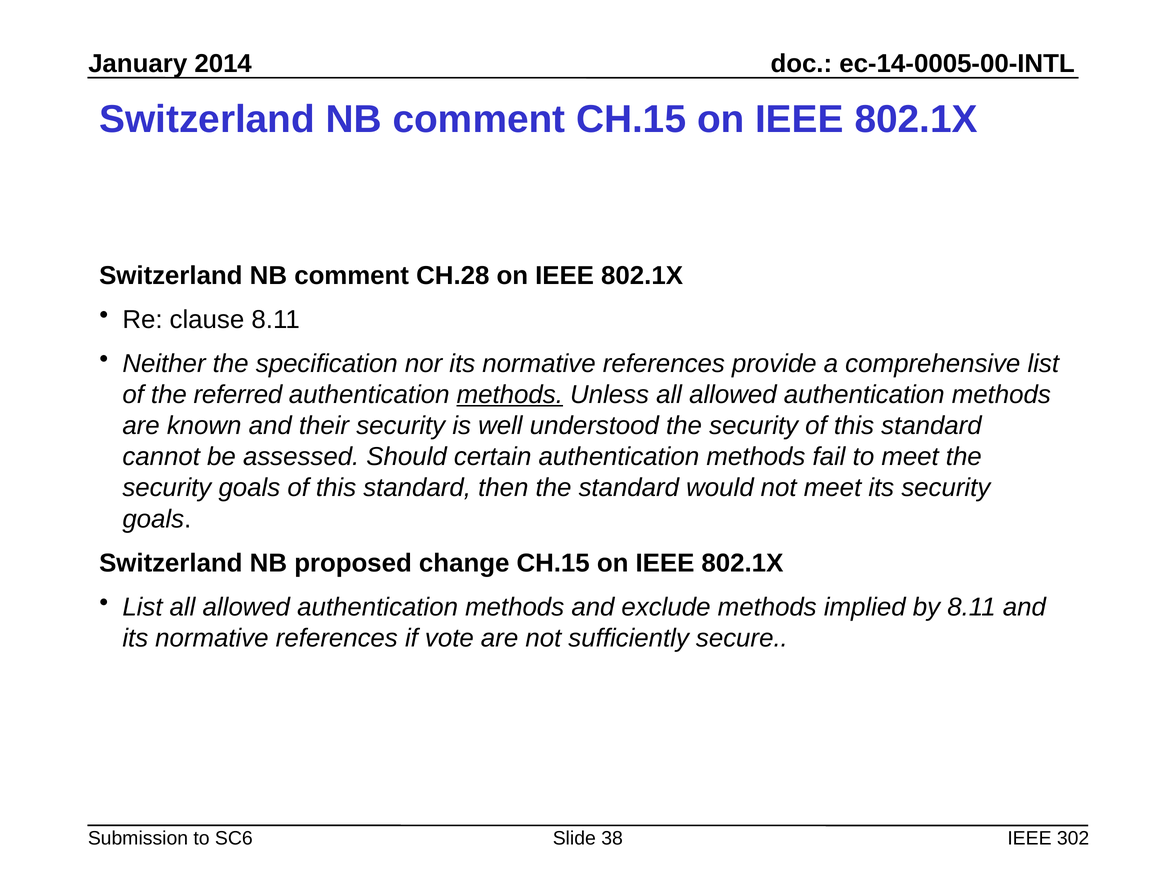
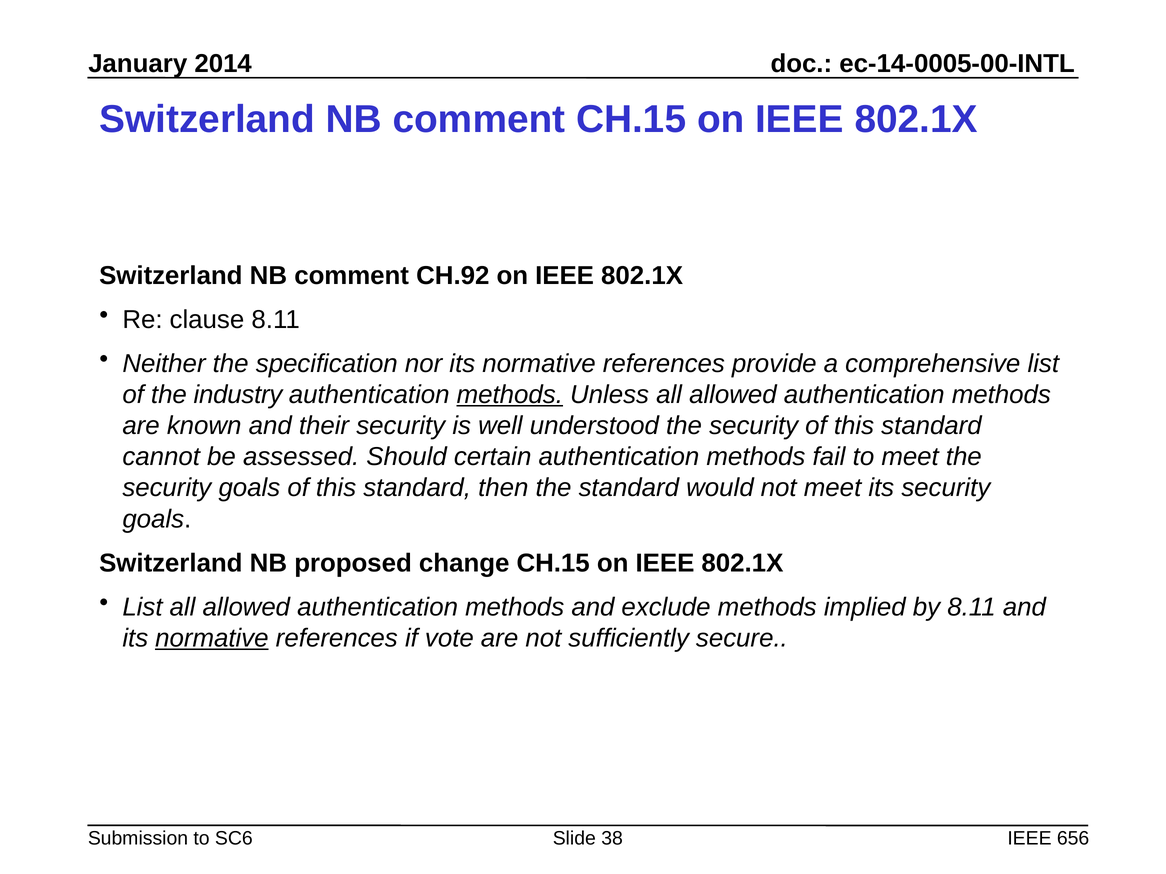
CH.28: CH.28 -> CH.92 (453, 276)
referred: referred -> industry (238, 395)
normative underline: none -> present (212, 638)
302: 302 -> 656 (1073, 839)
